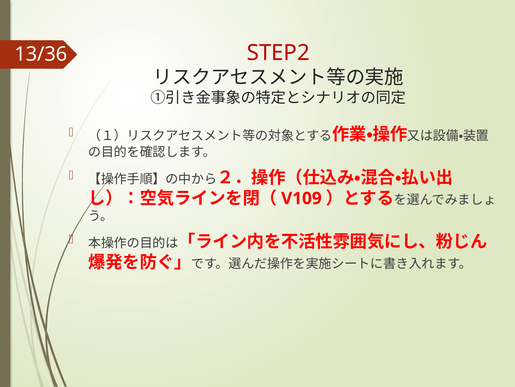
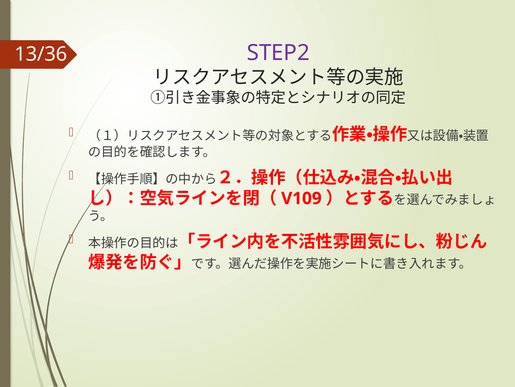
STEP2 colour: red -> purple (278, 53)
